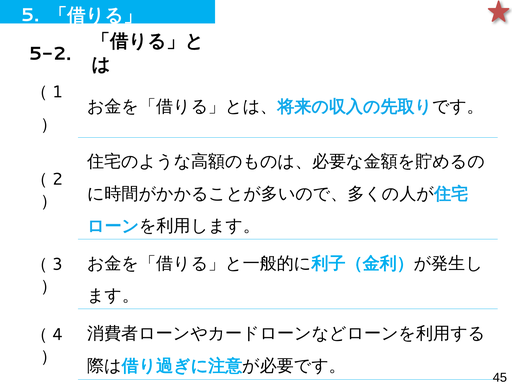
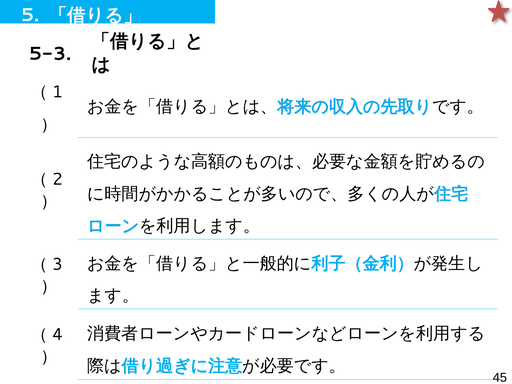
5-2: 5-2 -> 5-3 (50, 54)
